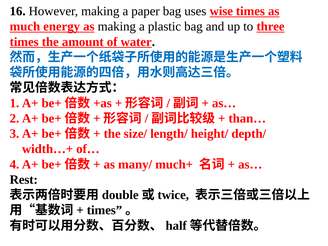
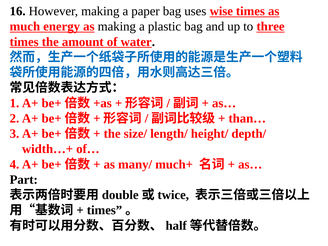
Rest: Rest -> Part (24, 180)
